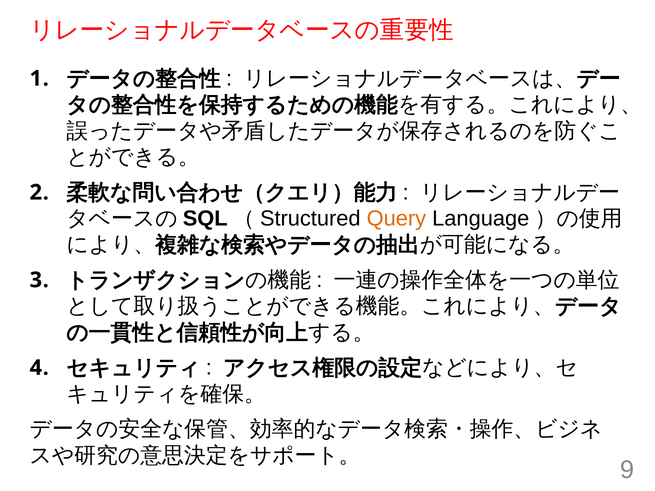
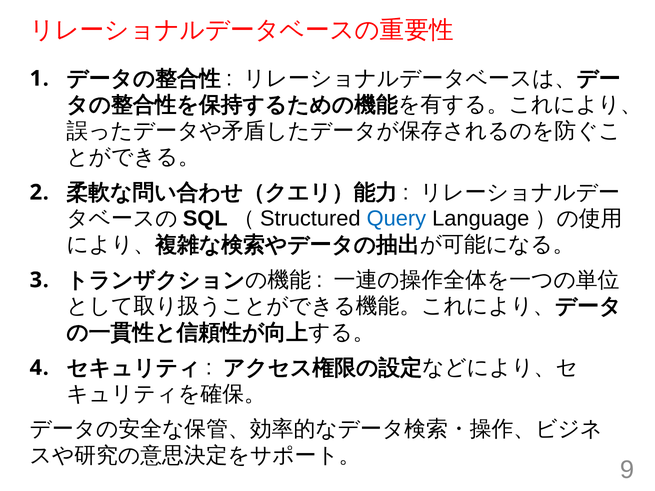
Query colour: orange -> blue (396, 219)
